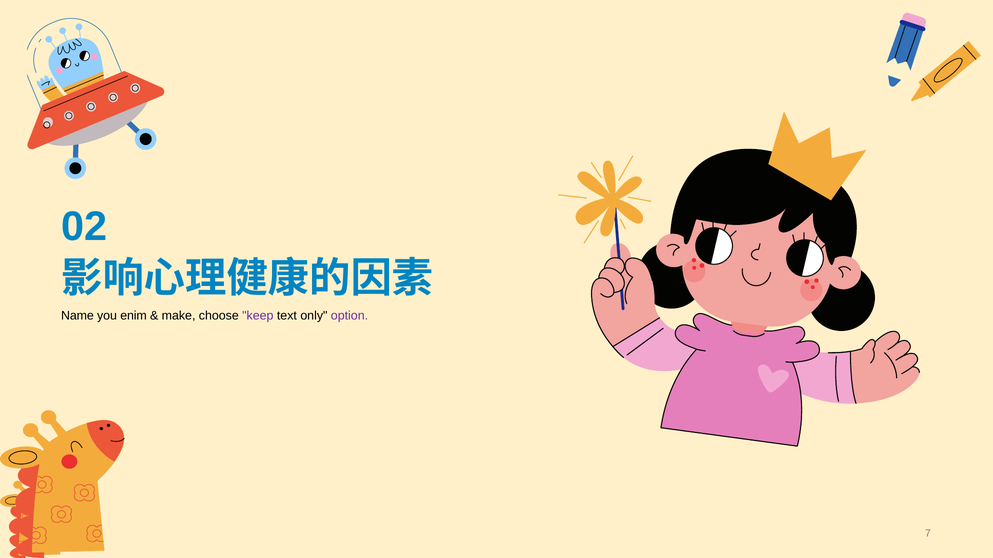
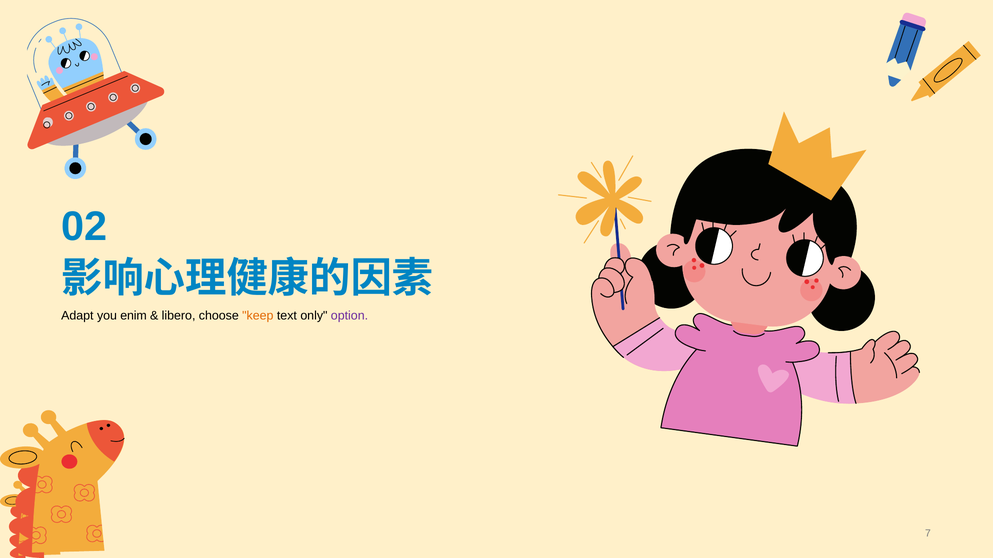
Name: Name -> Adapt (77, 316)
make: make -> libero (179, 316)
keep colour: purple -> orange (258, 316)
